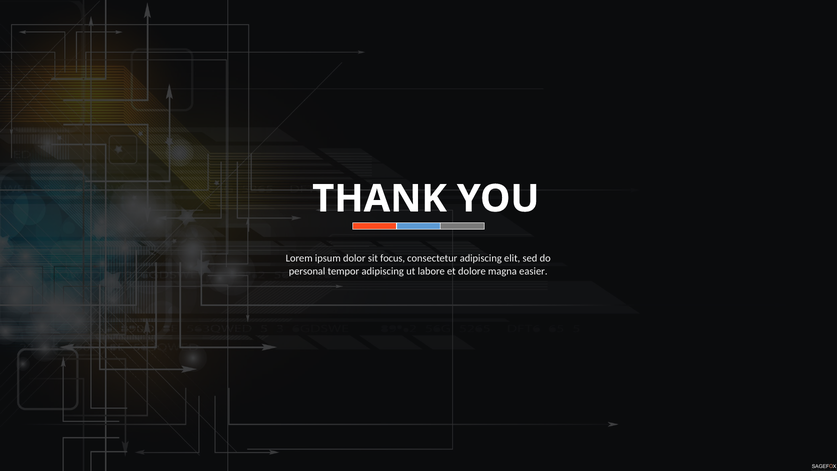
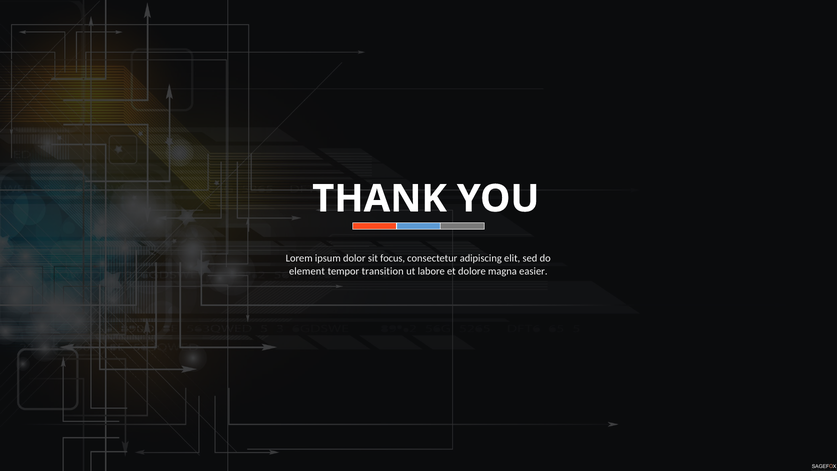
personal: personal -> element (307, 271)
tempor adipiscing: adipiscing -> transition (383, 271)
